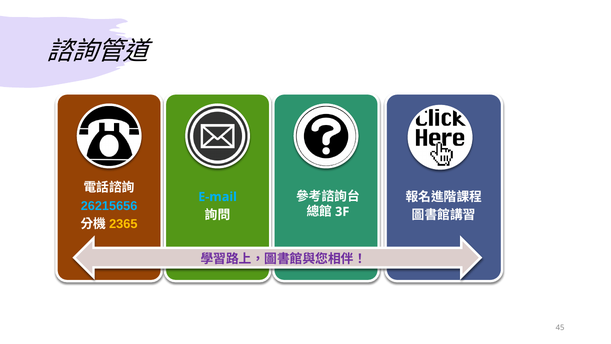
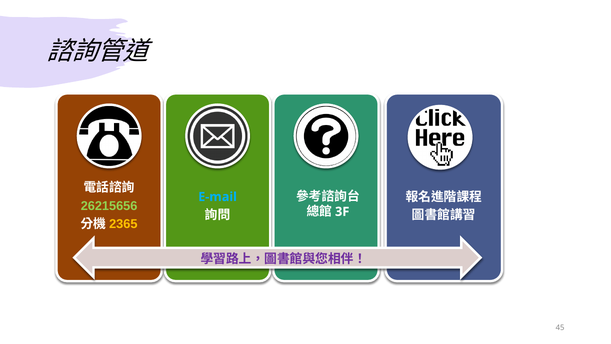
26215656 colour: light blue -> light green (109, 206)
